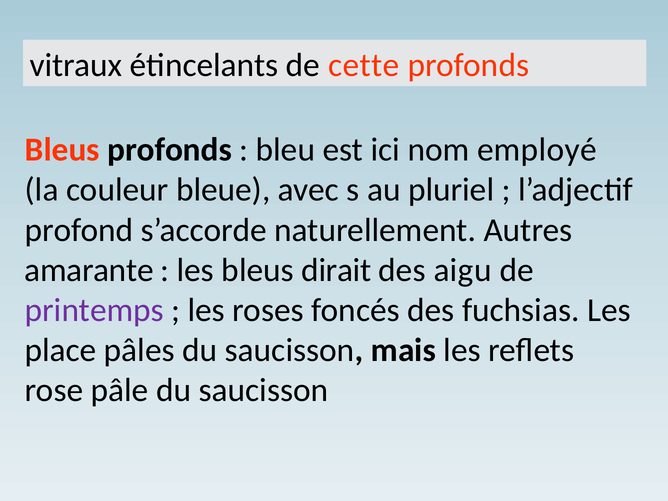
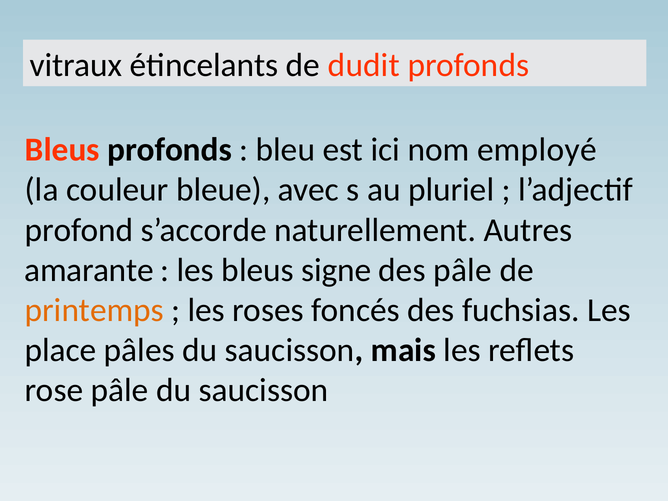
cette: cette -> dudit (364, 65)
dirait: dirait -> signe (336, 270)
des aigu: aigu -> pâle (463, 270)
printemps colour: purple -> orange (94, 310)
